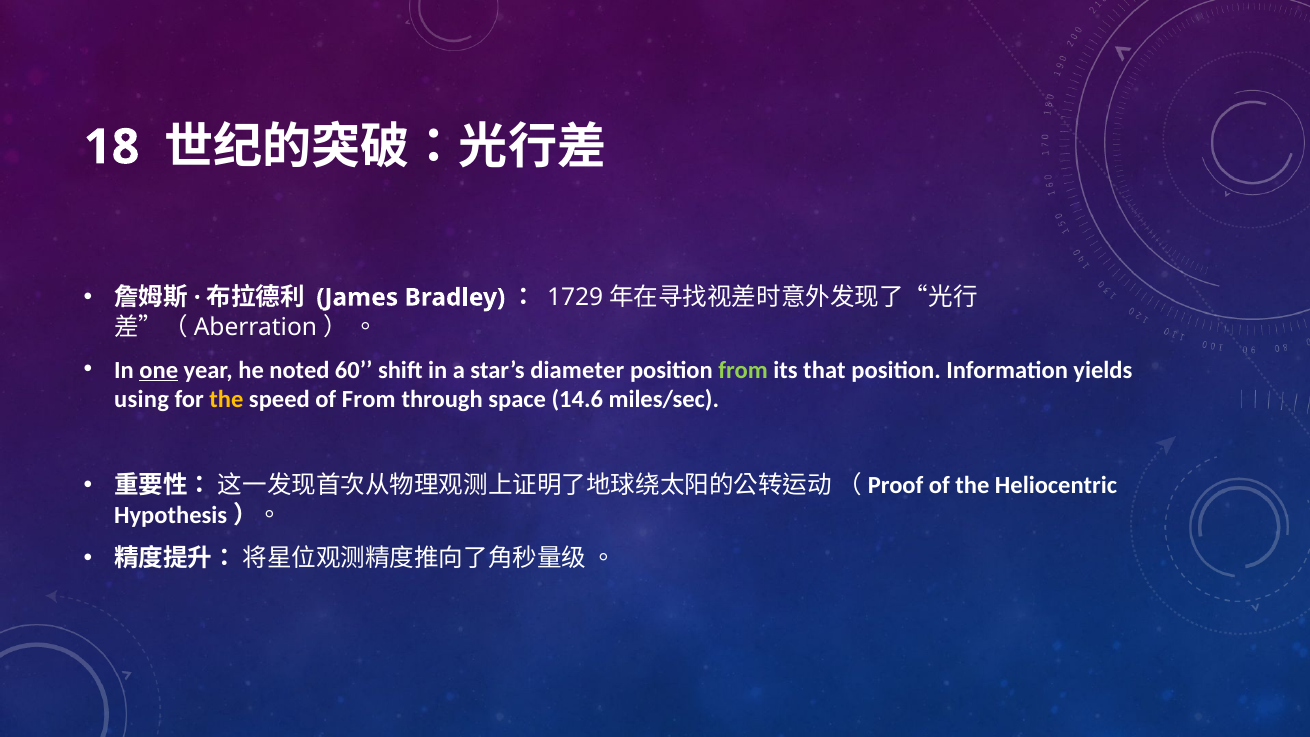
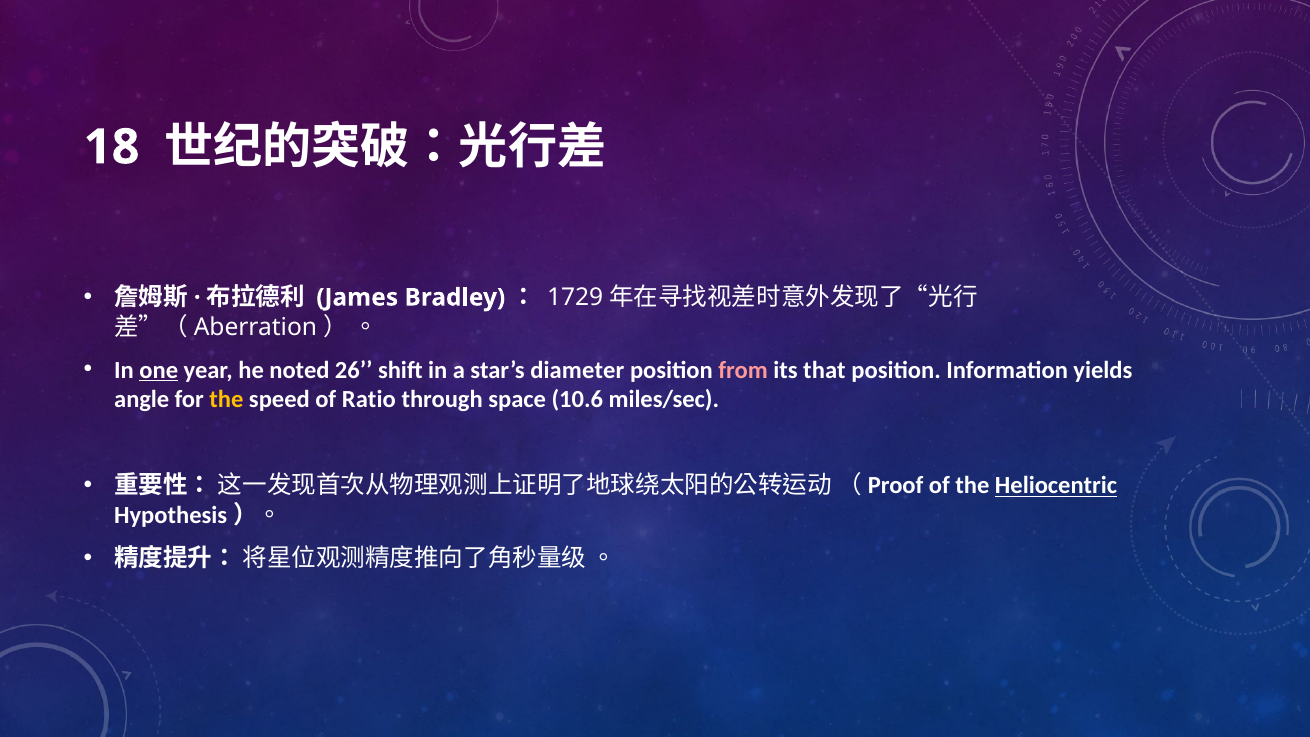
60: 60 -> 26 (354, 370)
from colour: light green -> pink (743, 370)
using: using -> angle (142, 399)
of From: From -> Ratio (369, 399)
14.6: 14.6 -> 10.6 (577, 399)
Heliocentric underline: none -> present (1056, 486)
